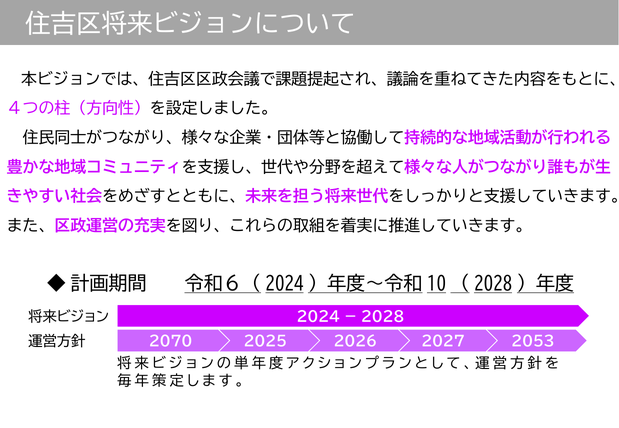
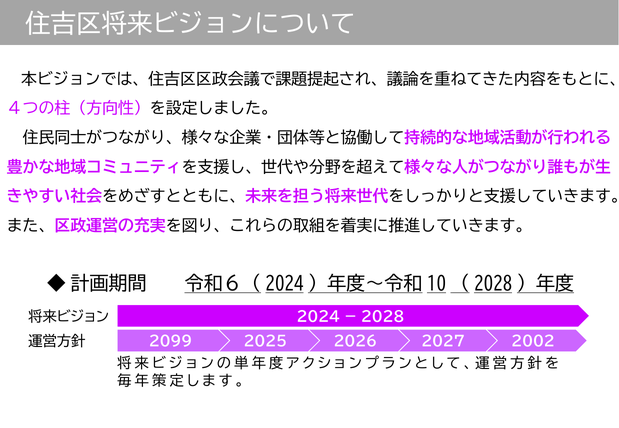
2070: 2070 -> 2099 (171, 342)
2053: 2053 -> 2002 (533, 342)
